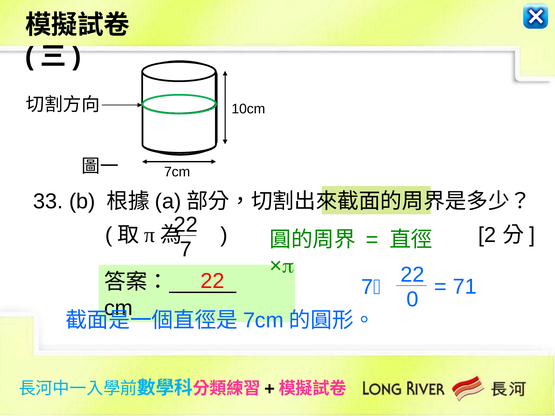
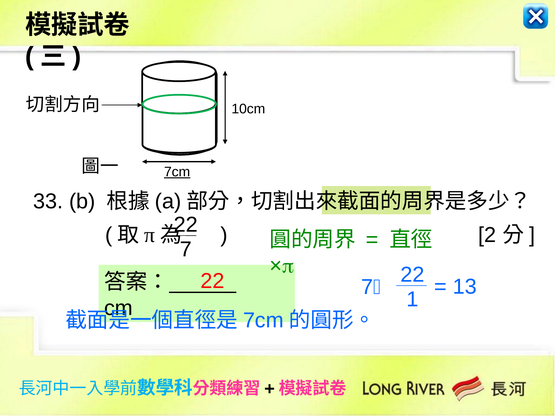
7cm underline: none -> present (177, 172)
71: 71 -> 13 (465, 287)
0: 0 -> 1 (413, 300)
